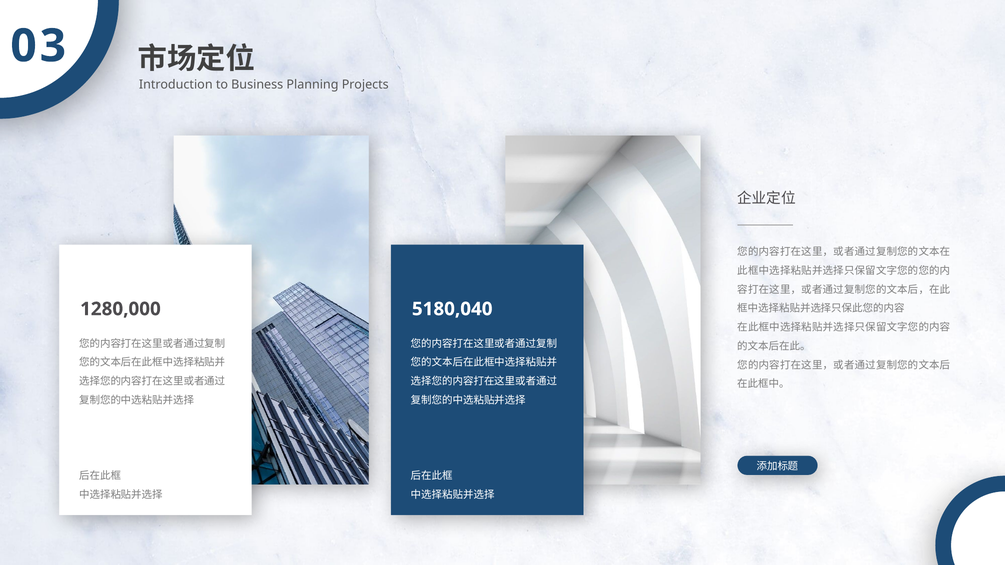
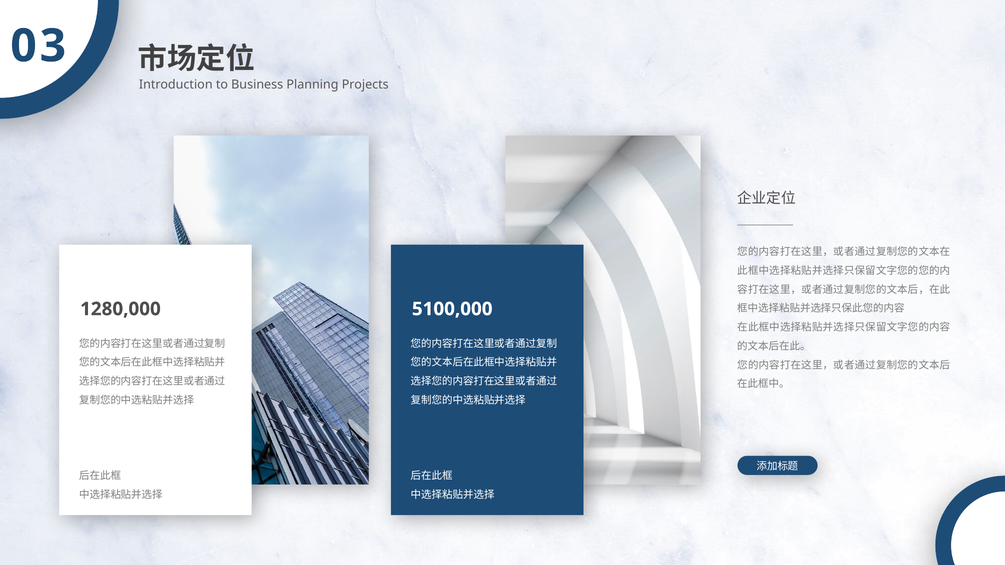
5180,040: 5180,040 -> 5100,000 (452, 309)
